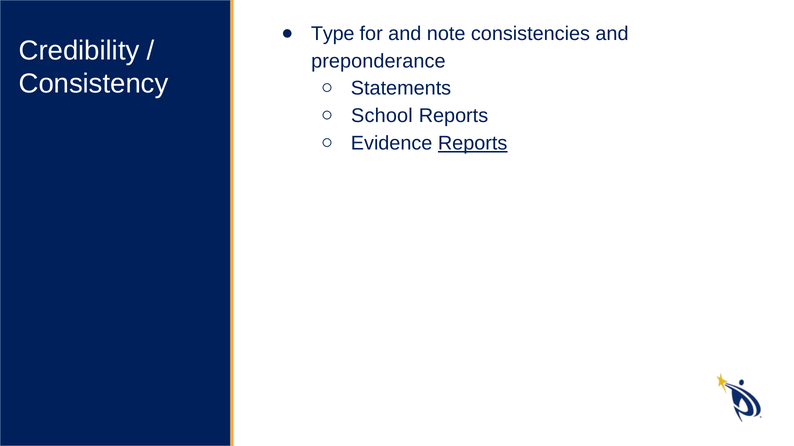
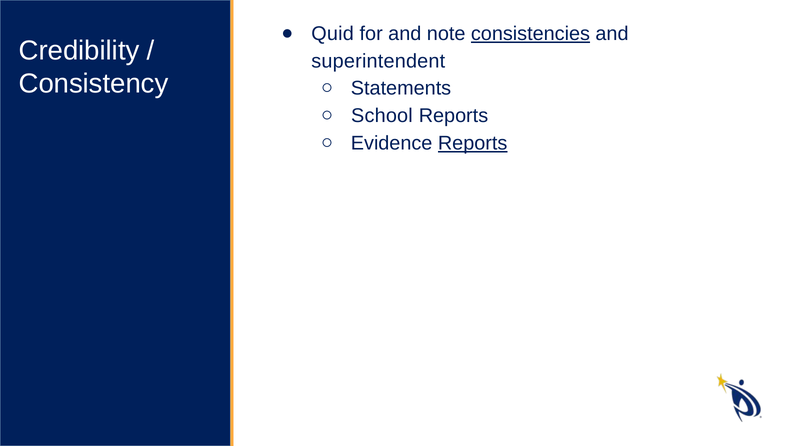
Type: Type -> Quid (333, 34)
consistencies underline: none -> present (530, 34)
preponderance: preponderance -> superintendent (378, 61)
